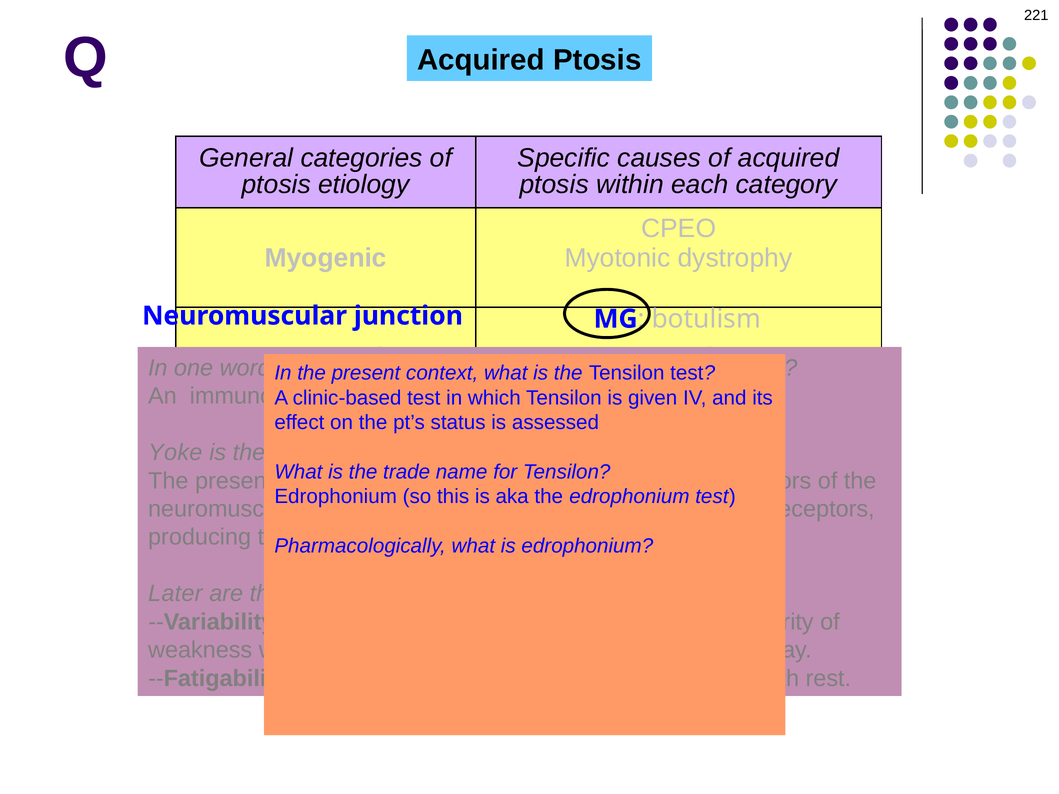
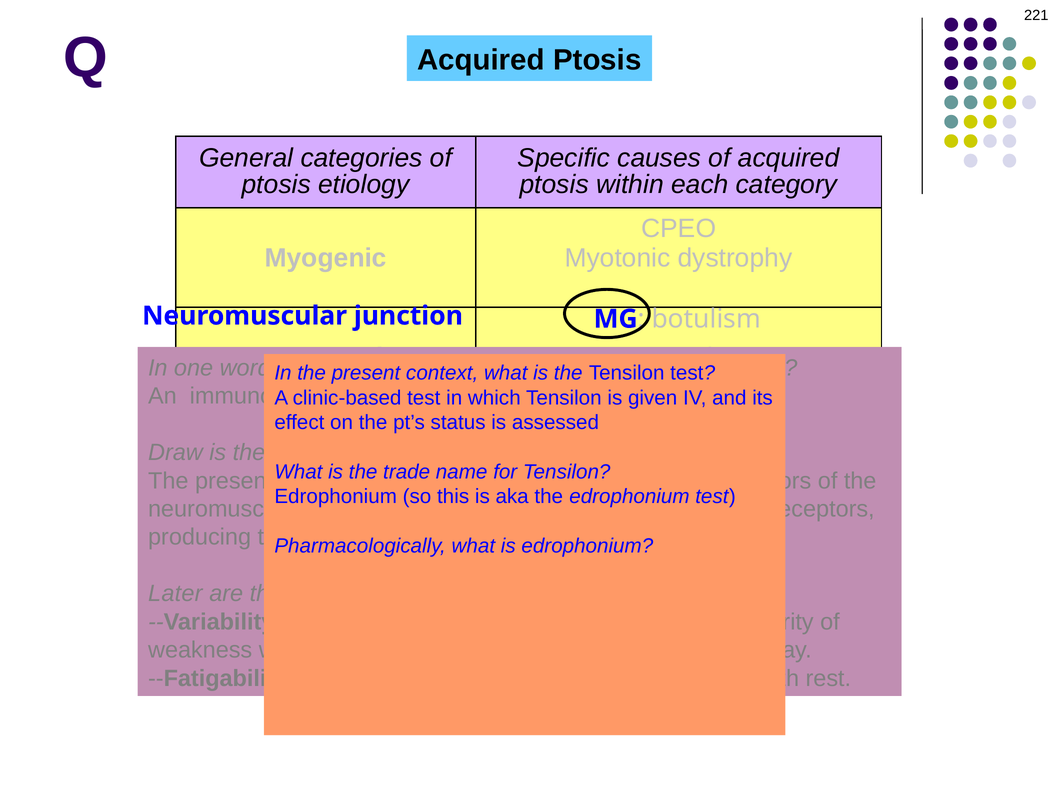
Yoke: Yoke -> Draw (175, 453)
